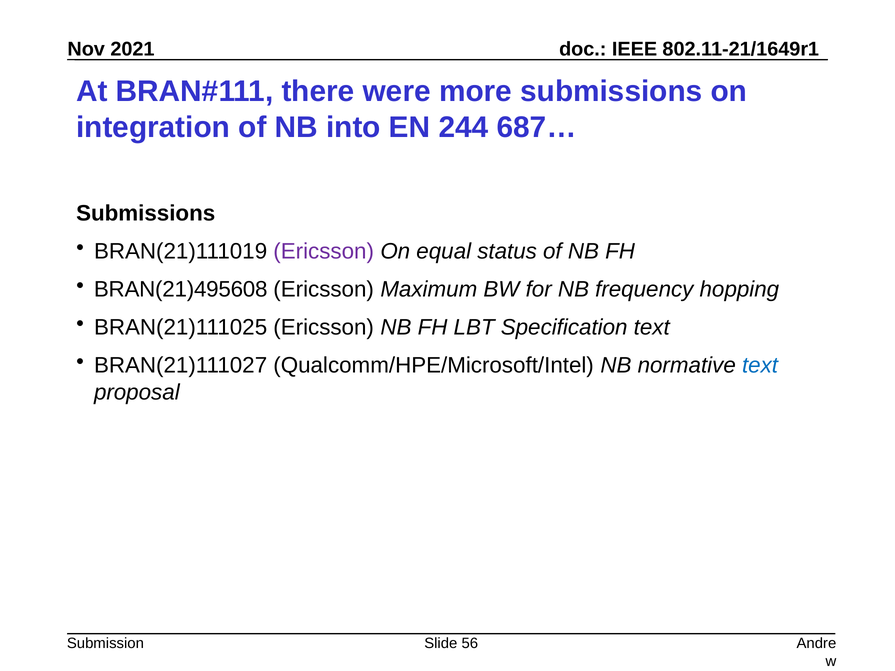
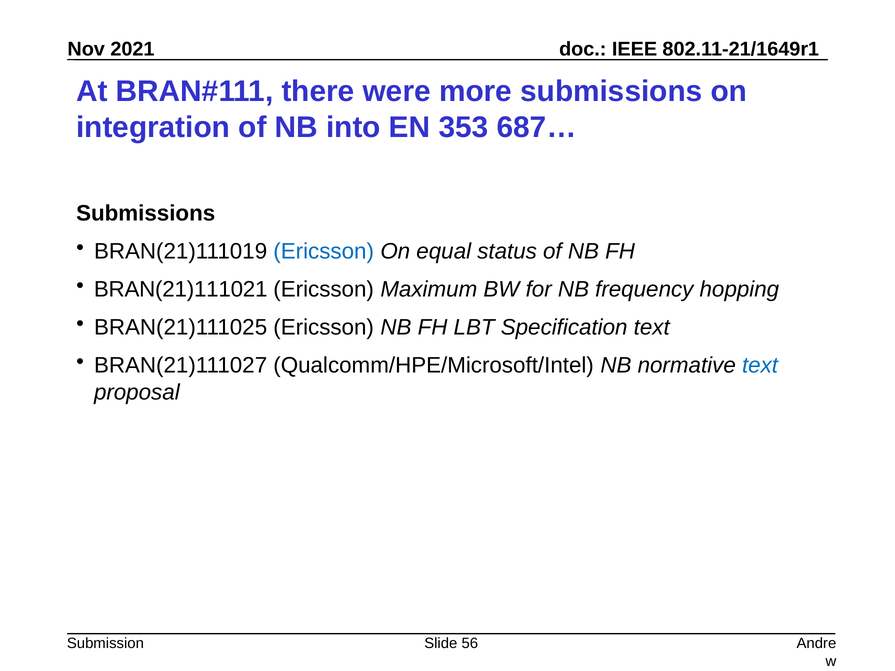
244: 244 -> 353 (464, 127)
Ericsson colour: purple -> blue (324, 251)
BRAN(21)495608: BRAN(21)495608 -> BRAN(21)111021 (181, 290)
